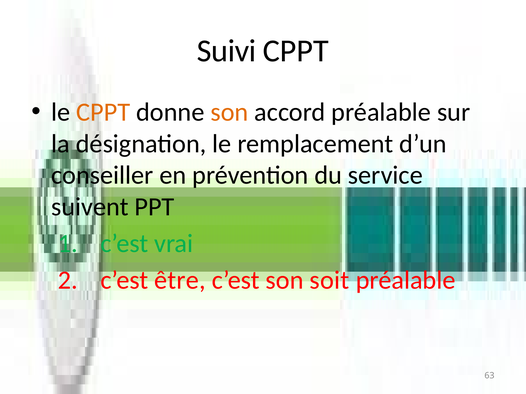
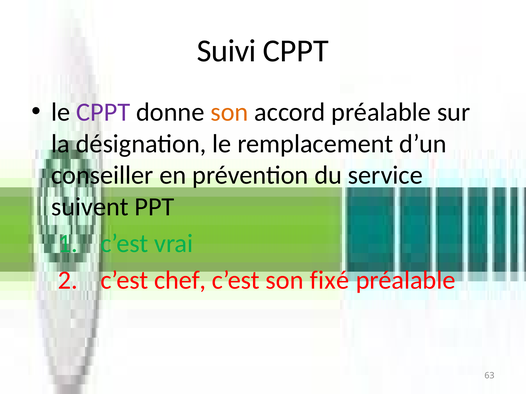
CPPT colour: orange -> purple (103, 112)
être: être -> chef (180, 281)
soit: soit -> fixé (329, 281)
